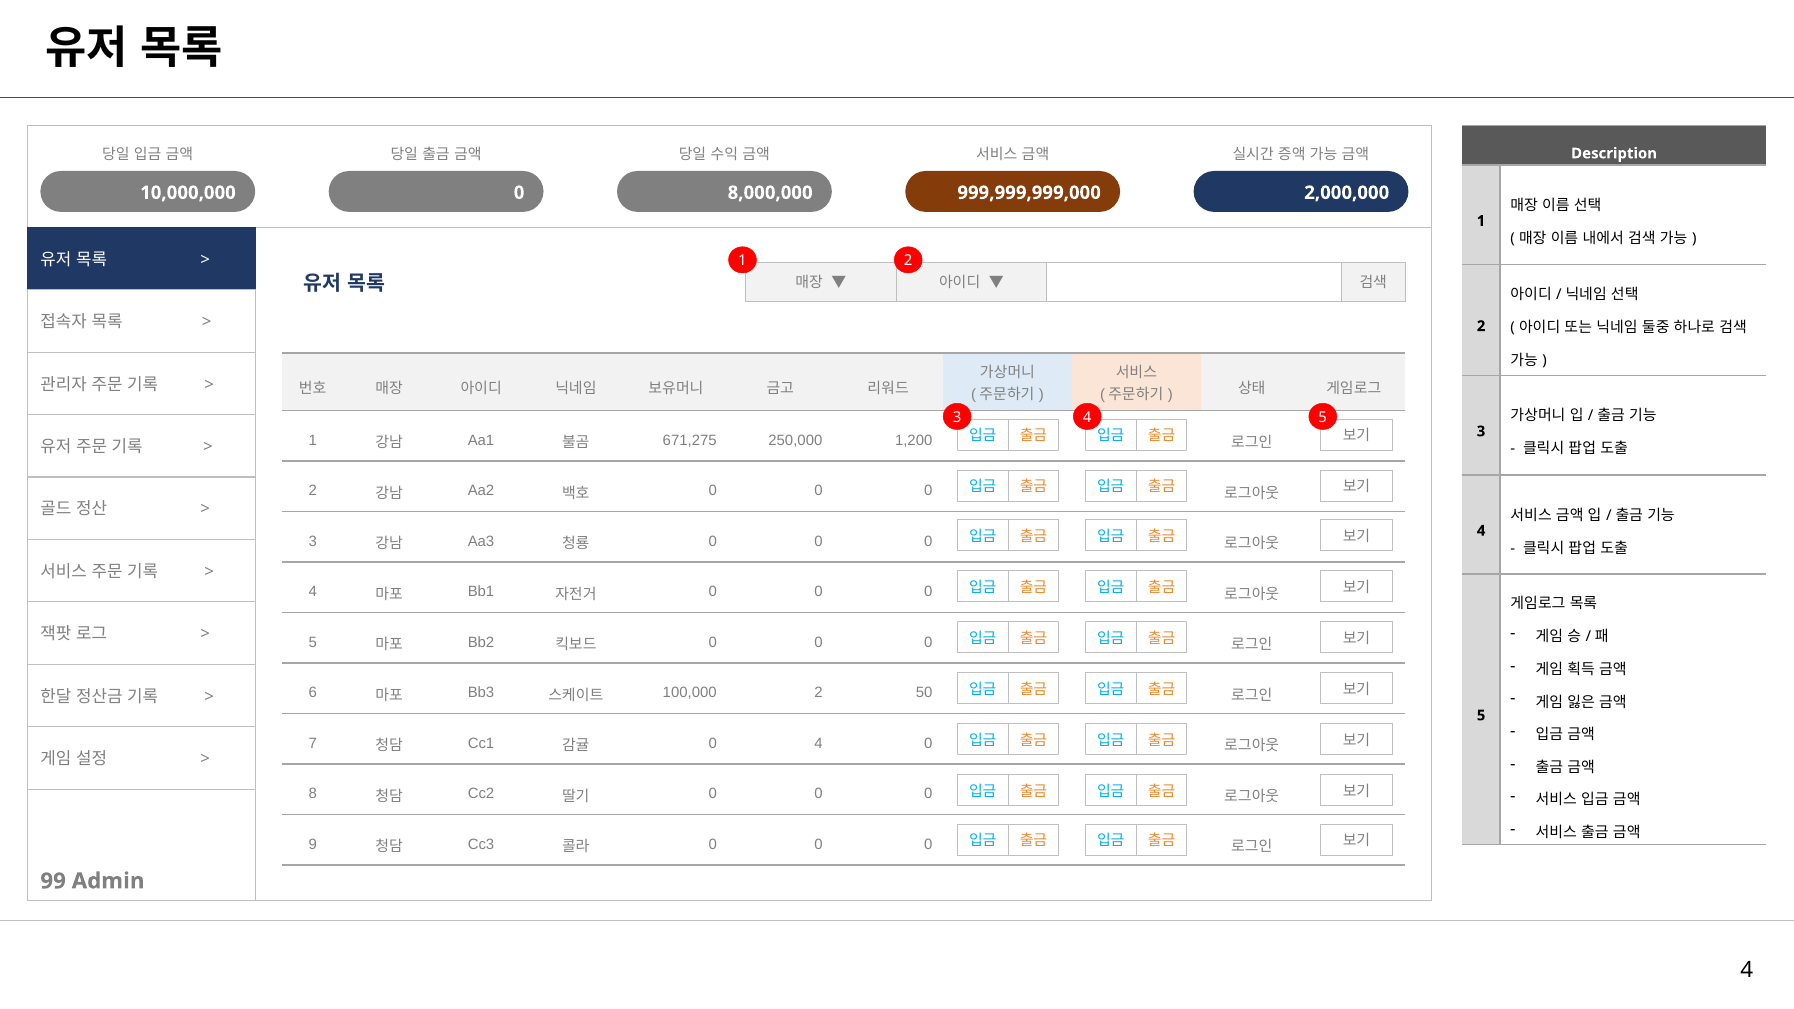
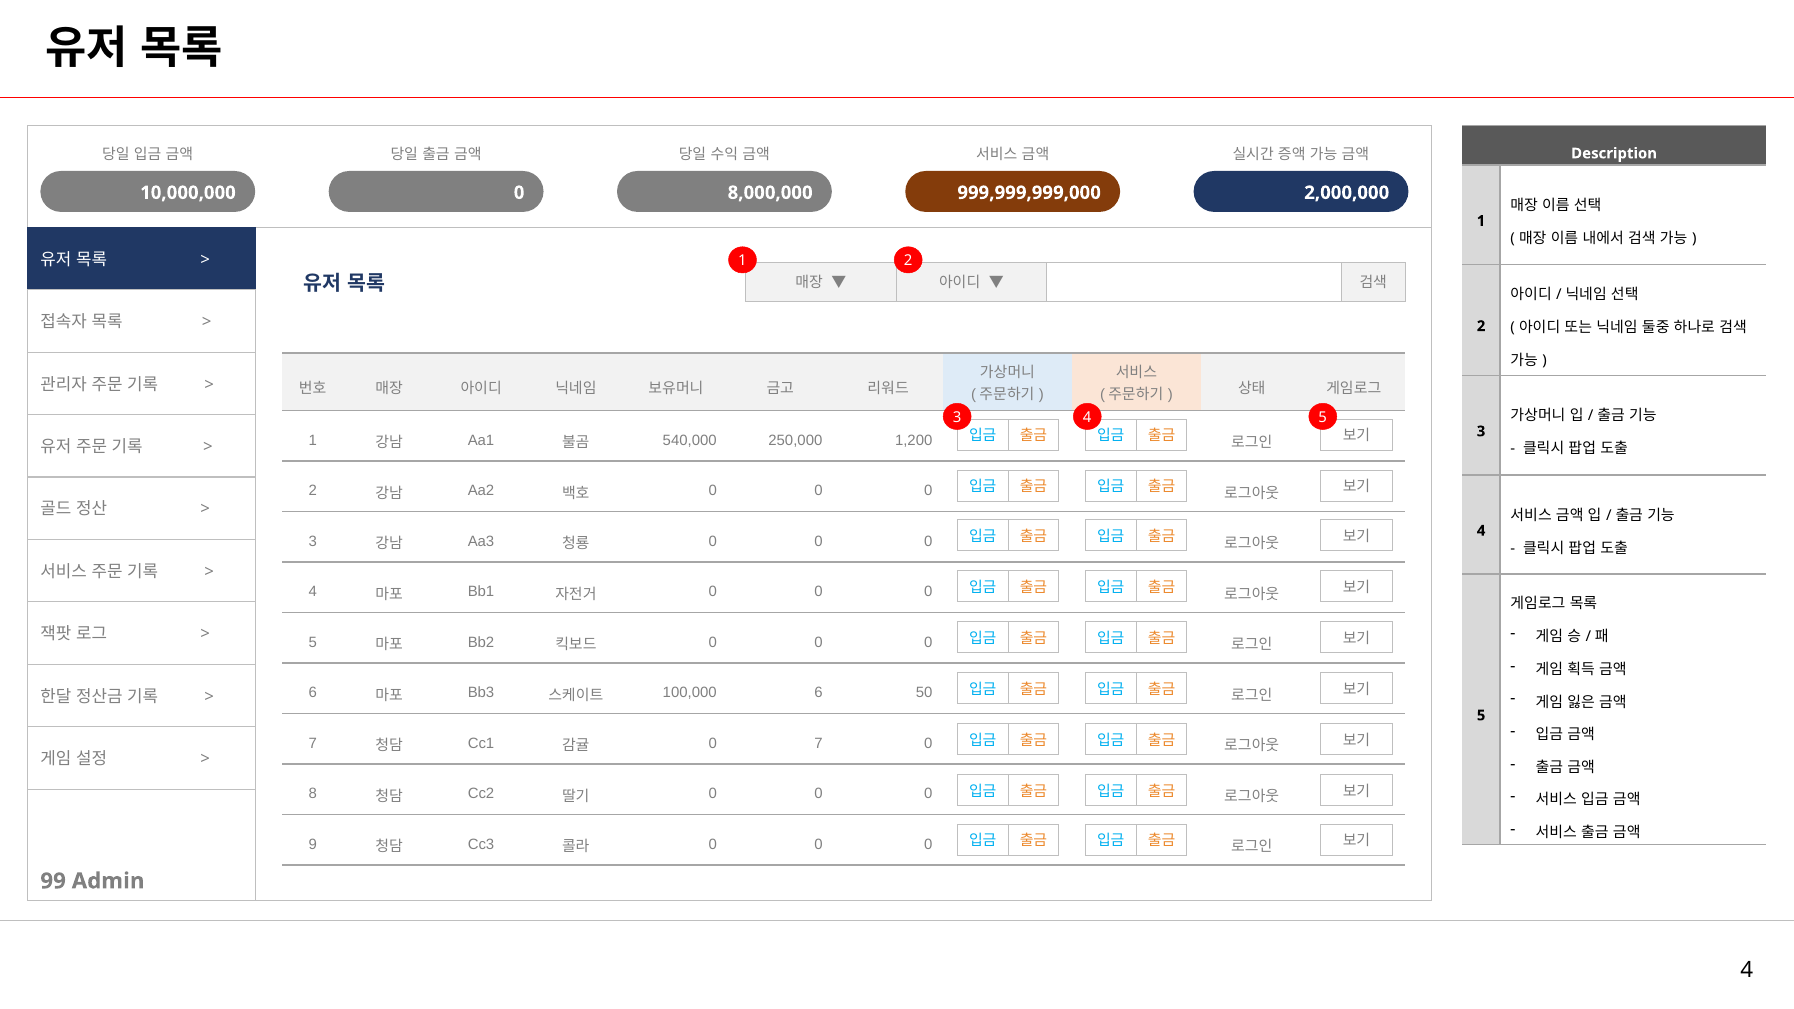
671,275: 671,275 -> 540,000 (690, 440)
100,000 2: 2 -> 6 (818, 693)
0 4: 4 -> 7 (818, 743)
